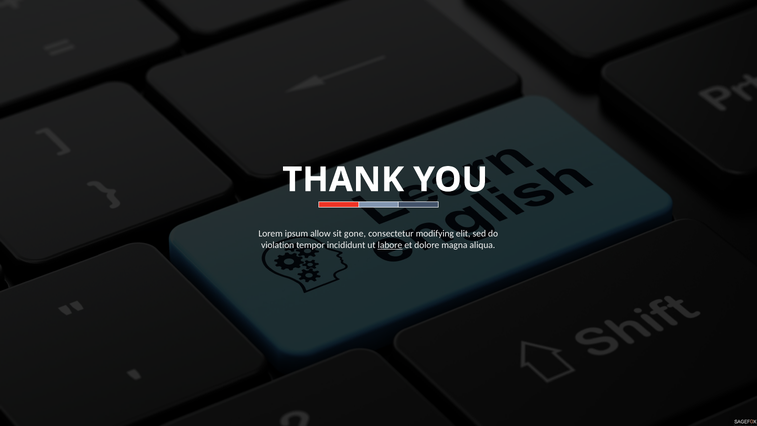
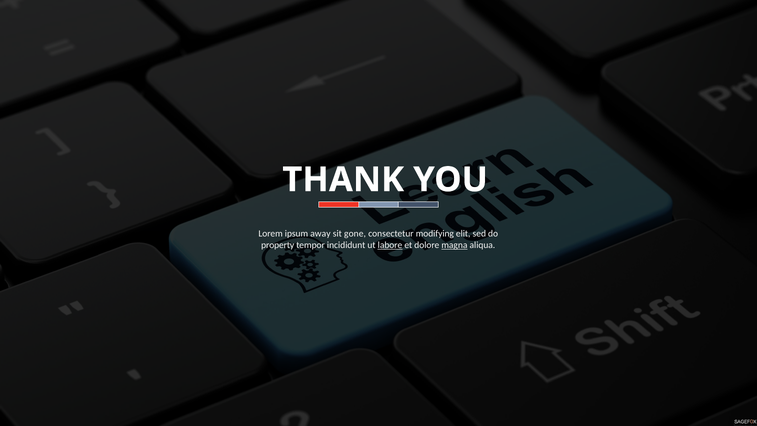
allow: allow -> away (320, 234)
violation: violation -> property (278, 245)
magna underline: none -> present (454, 245)
